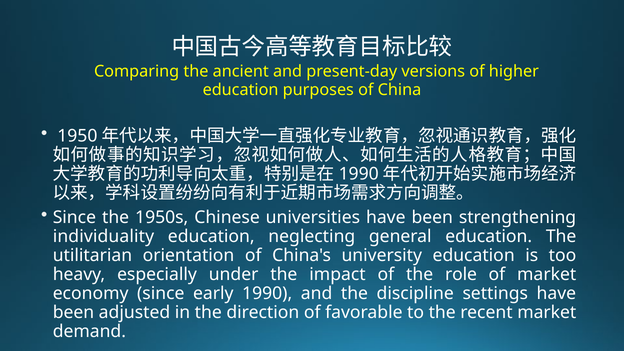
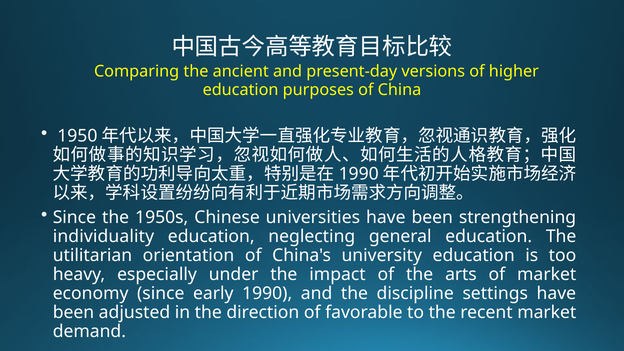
role: role -> arts (461, 275)
